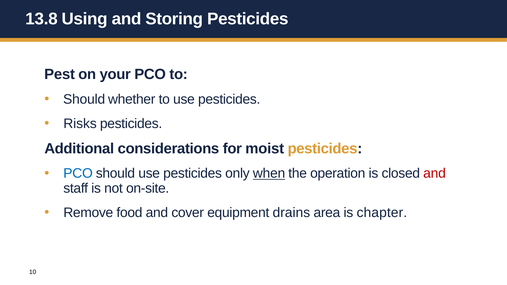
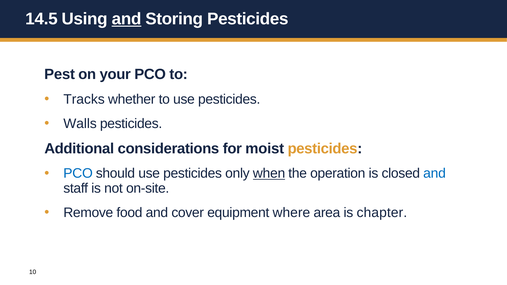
13.8: 13.8 -> 14.5 (41, 19)
and underline: none -> present (127, 19)
Should: Should -> Tracks (84, 99)
Risks: Risks -> Walls (80, 124)
and colour: red -> blue (435, 174)
drains: drains -> where (291, 213)
